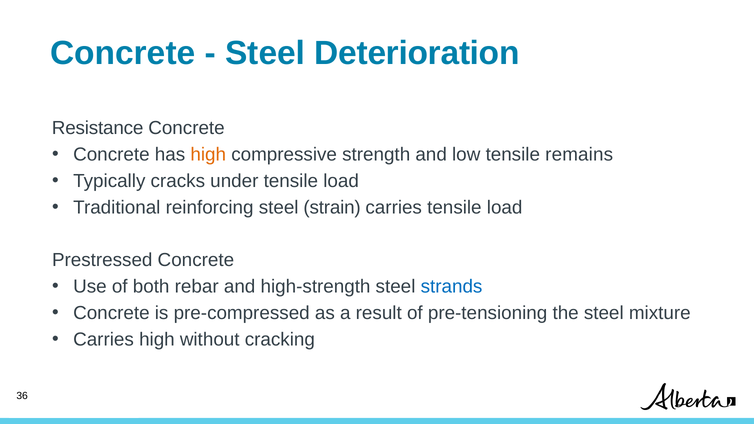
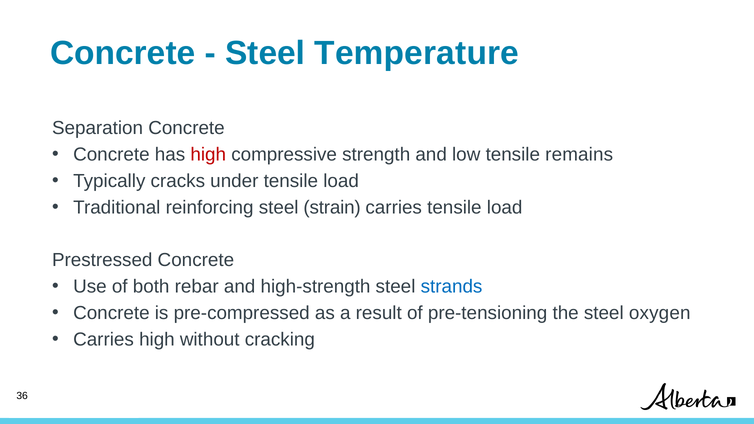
Deterioration: Deterioration -> Temperature (417, 53)
Resistance: Resistance -> Separation (98, 128)
high colour: orange -> red (208, 155)
mixture: mixture -> oxygen (660, 313)
